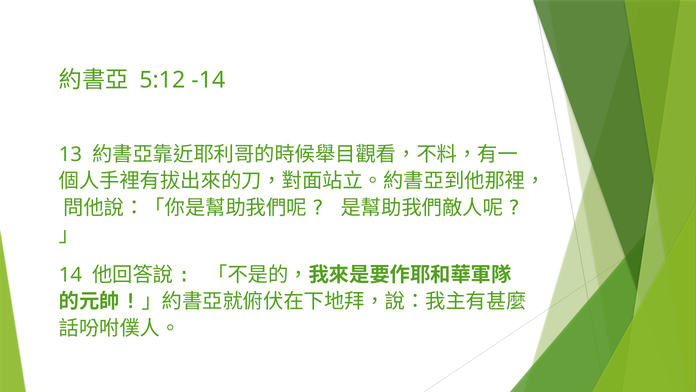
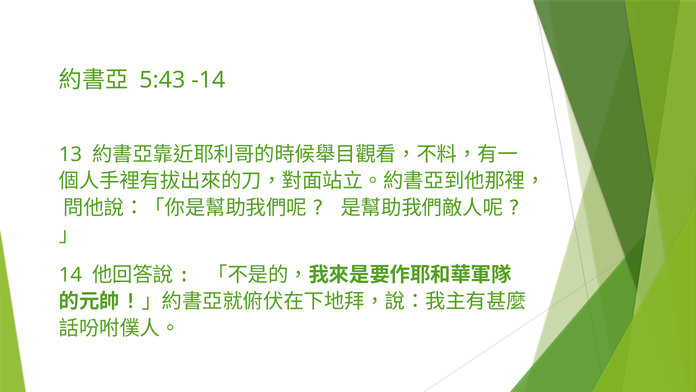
5:12: 5:12 -> 5:43 (162, 80)
